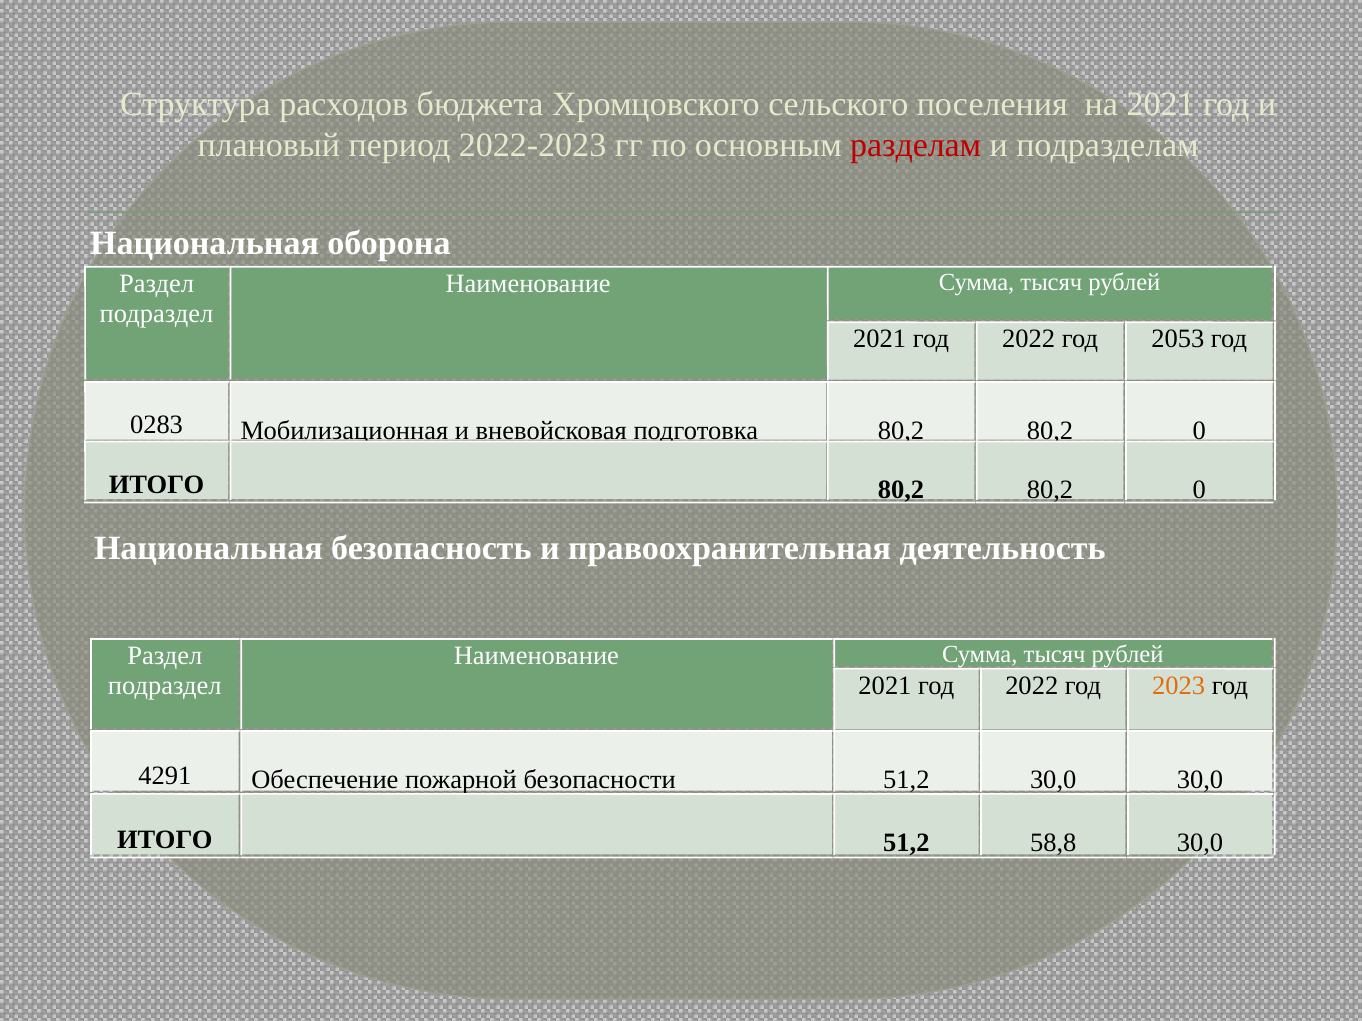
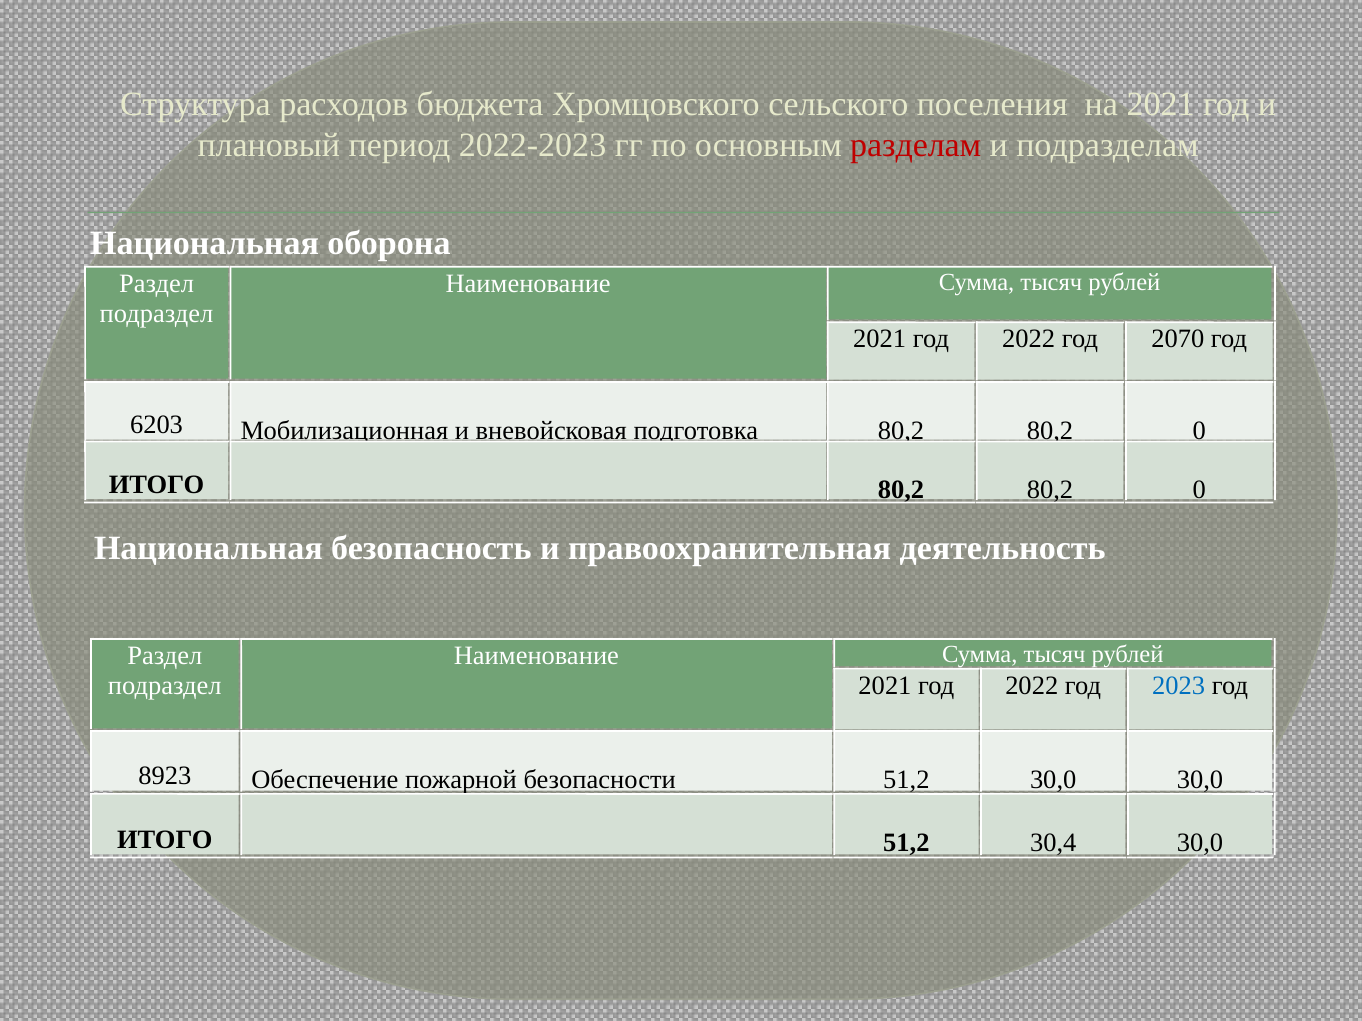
2053: 2053 -> 2070 (1178, 339)
0283: 0283 -> 6203 (157, 425)
2023 colour: orange -> blue (1179, 686)
4291: 4291 -> 8923 (165, 776)
58,8: 58,8 -> 30,4 (1053, 843)
